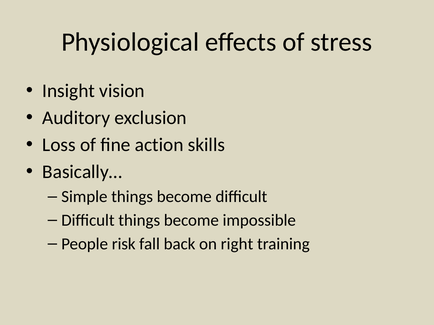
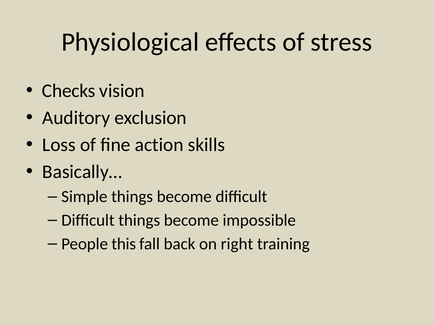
Insight: Insight -> Checks (69, 91)
risk: risk -> this (124, 244)
